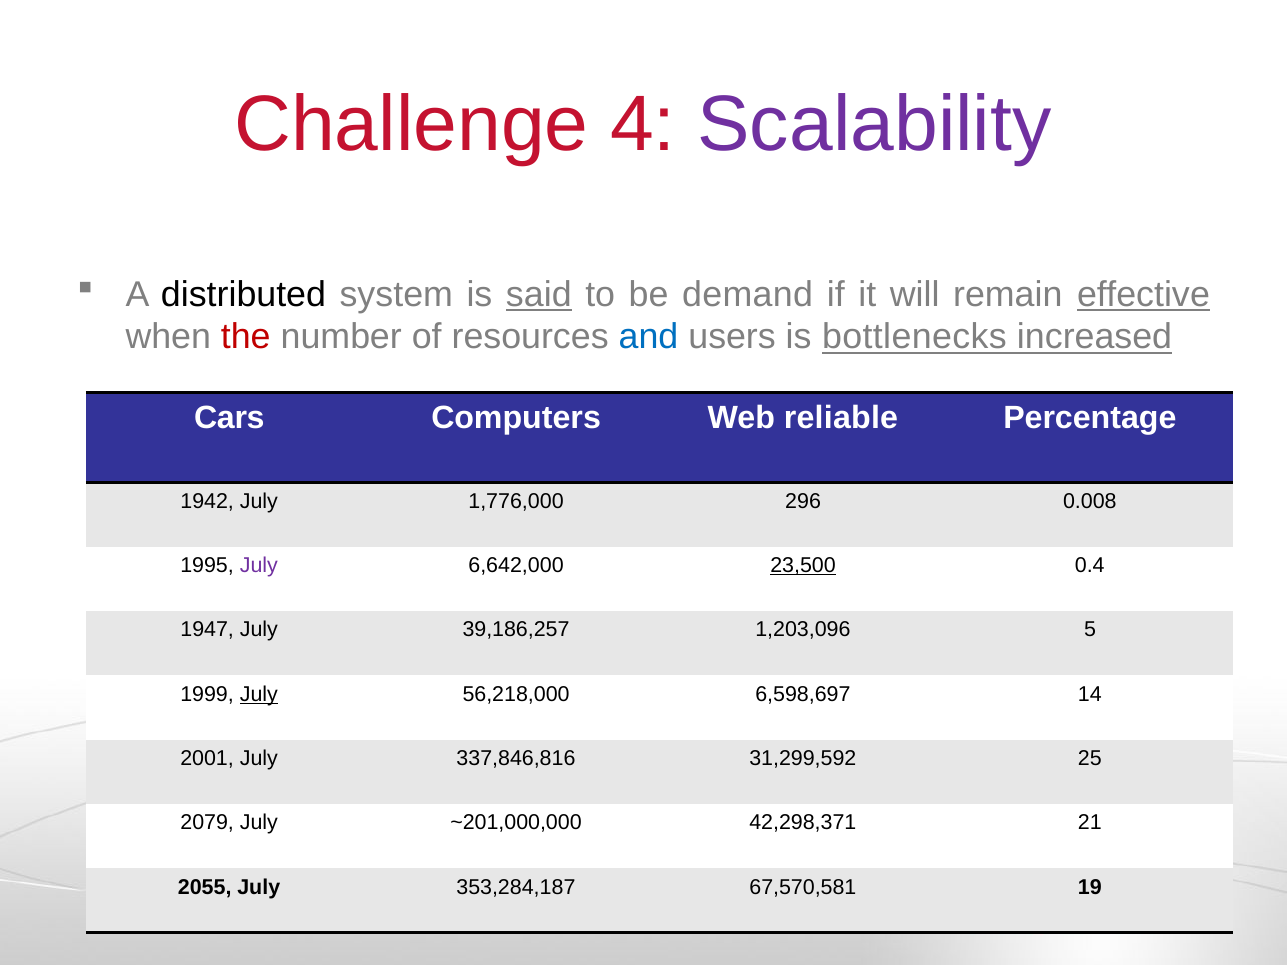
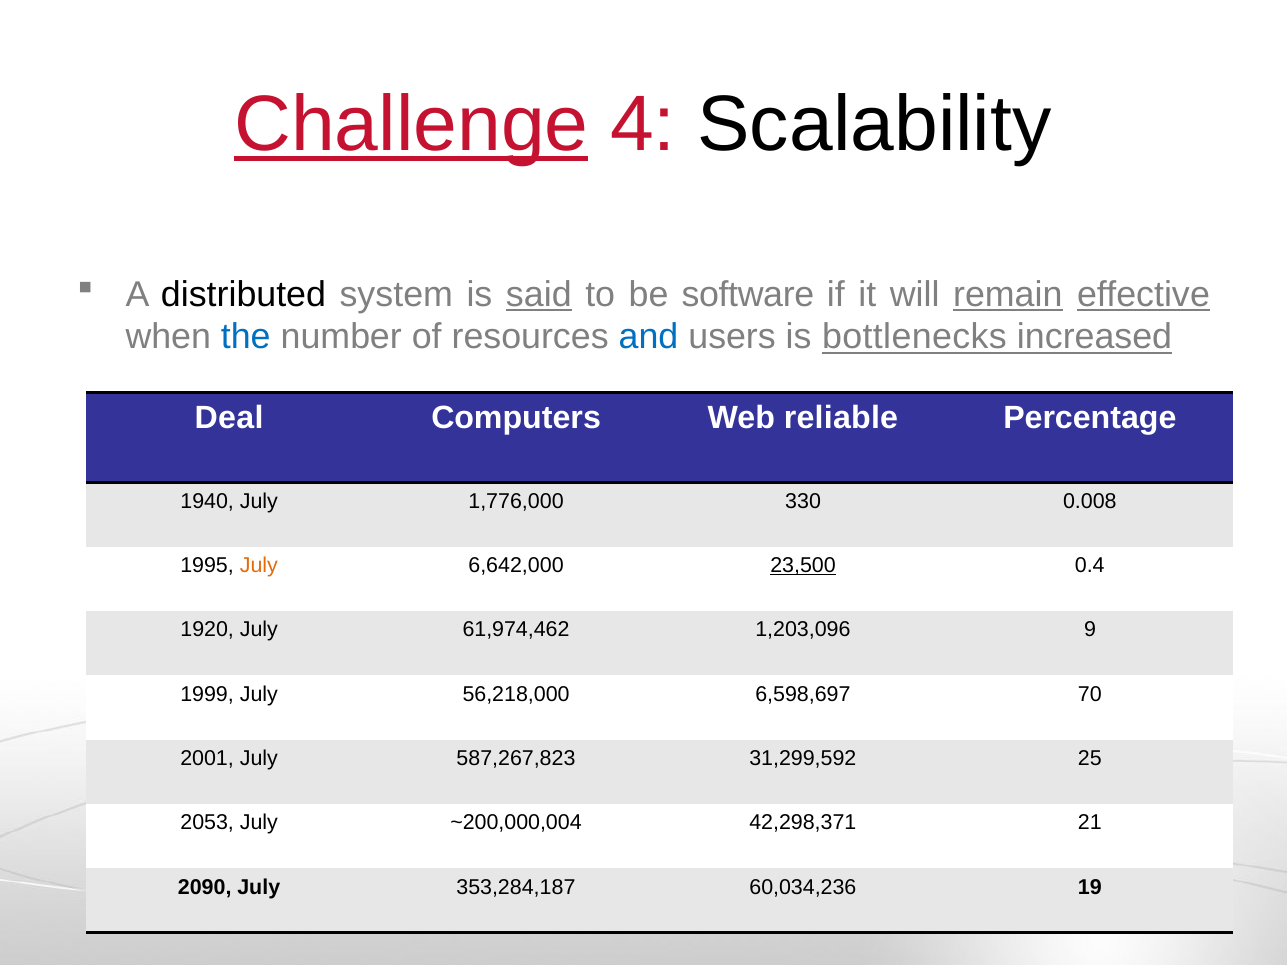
Challenge underline: none -> present (411, 125)
Scalability colour: purple -> black (875, 125)
demand: demand -> software (748, 294)
remain underline: none -> present (1008, 294)
the colour: red -> blue (246, 337)
Cars: Cars -> Deal (229, 418)
1942: 1942 -> 1940 (207, 501)
296: 296 -> 330 (803, 501)
July colour: purple -> orange (259, 566)
1947: 1947 -> 1920 (207, 630)
39,186,257: 39,186,257 -> 61,974,462 (516, 630)
5: 5 -> 9 (1090, 630)
July underline: present -> none (259, 694)
14: 14 -> 70 (1090, 694)
337,846,816: 337,846,816 -> 587,267,823 (516, 759)
2079: 2079 -> 2053 (207, 823)
~201,000,000: ~201,000,000 -> ~200,000,004 (516, 823)
2055: 2055 -> 2090 (205, 887)
67,570,581: 67,570,581 -> 60,034,236 (803, 887)
